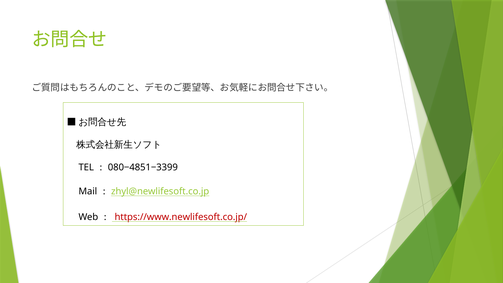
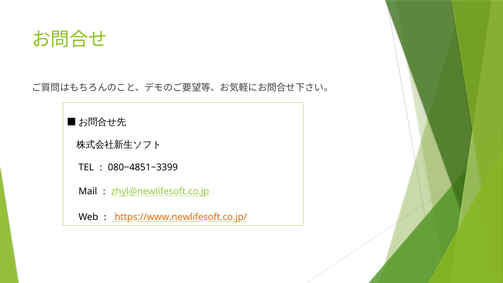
https://www.newlifesoft.co.jp/ colour: red -> orange (181, 217)
